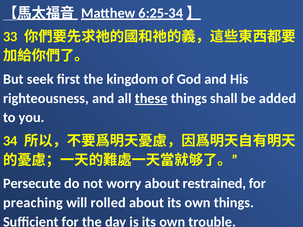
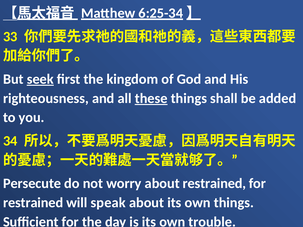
seek underline: none -> present (40, 79)
preaching: preaching -> restrained (33, 203)
rolled: rolled -> speak (108, 203)
